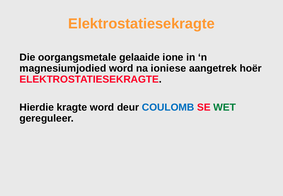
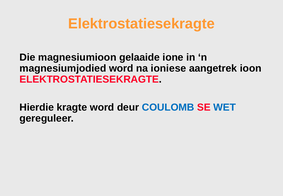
oorgangsmetale: oorgangsmetale -> magnesiumioon (77, 57)
hoër: hoër -> ioon (251, 68)
WET colour: green -> blue (225, 107)
